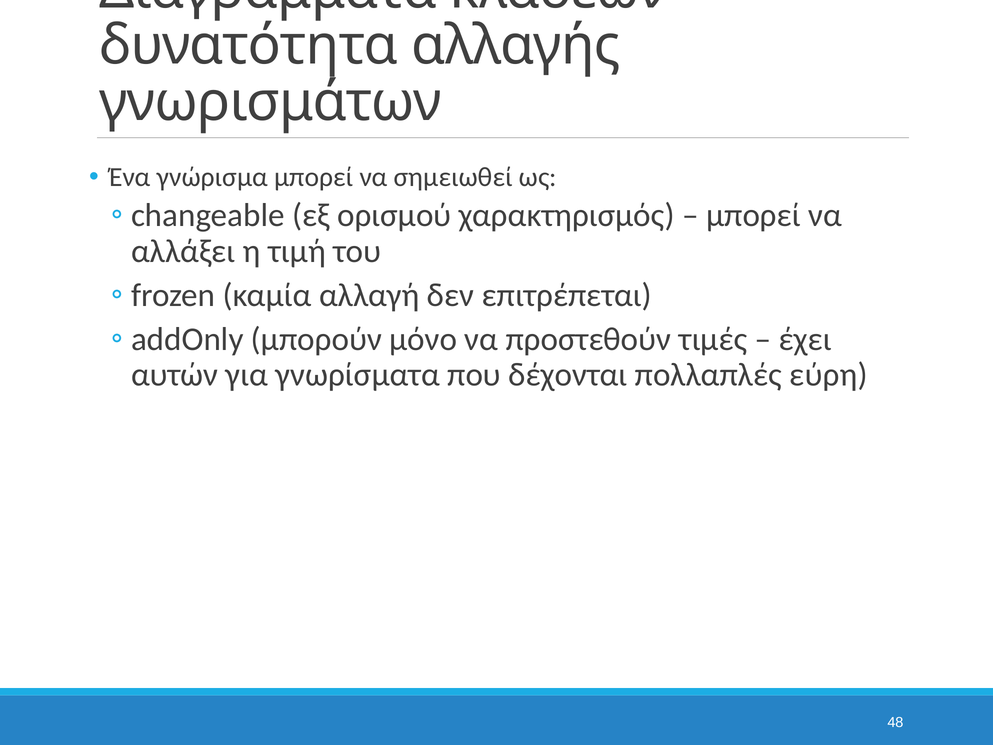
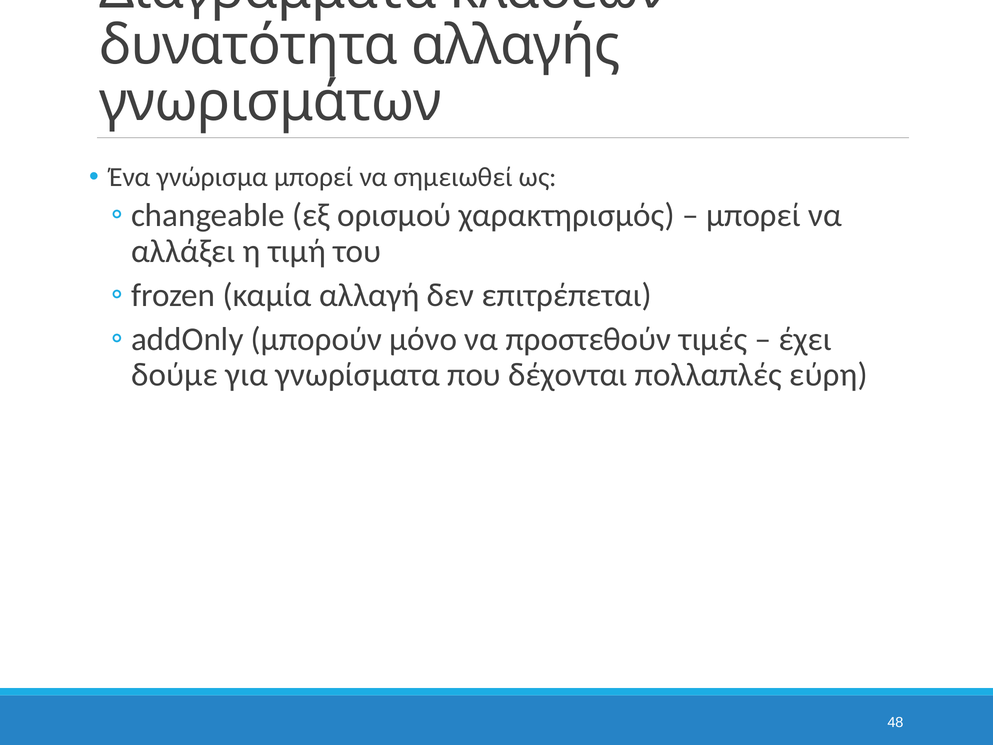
αυτών: αυτών -> δούμε (174, 375)
